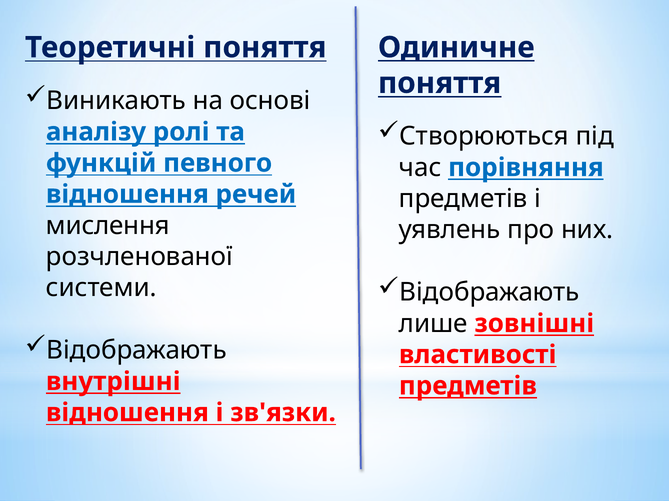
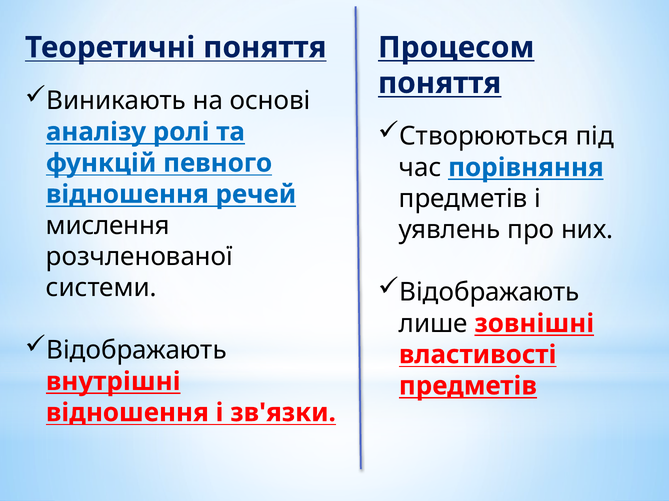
Одиничне: Одиничне -> Процесом (456, 48)
